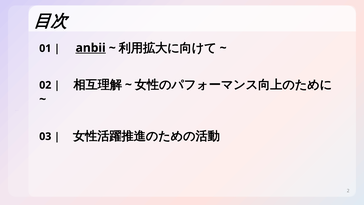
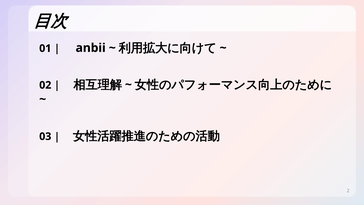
anbii underline: present -> none (91, 48)
